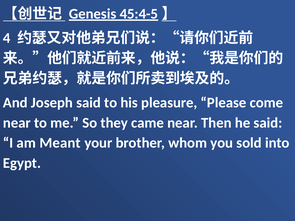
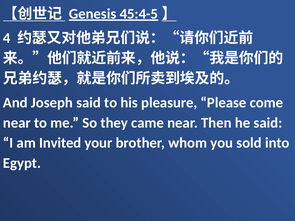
Meant: Meant -> Invited (60, 143)
